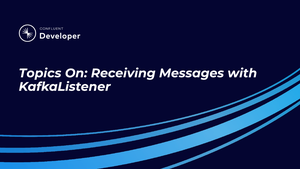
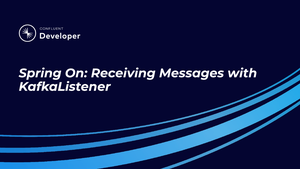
Topics: Topics -> Spring (40, 73)
